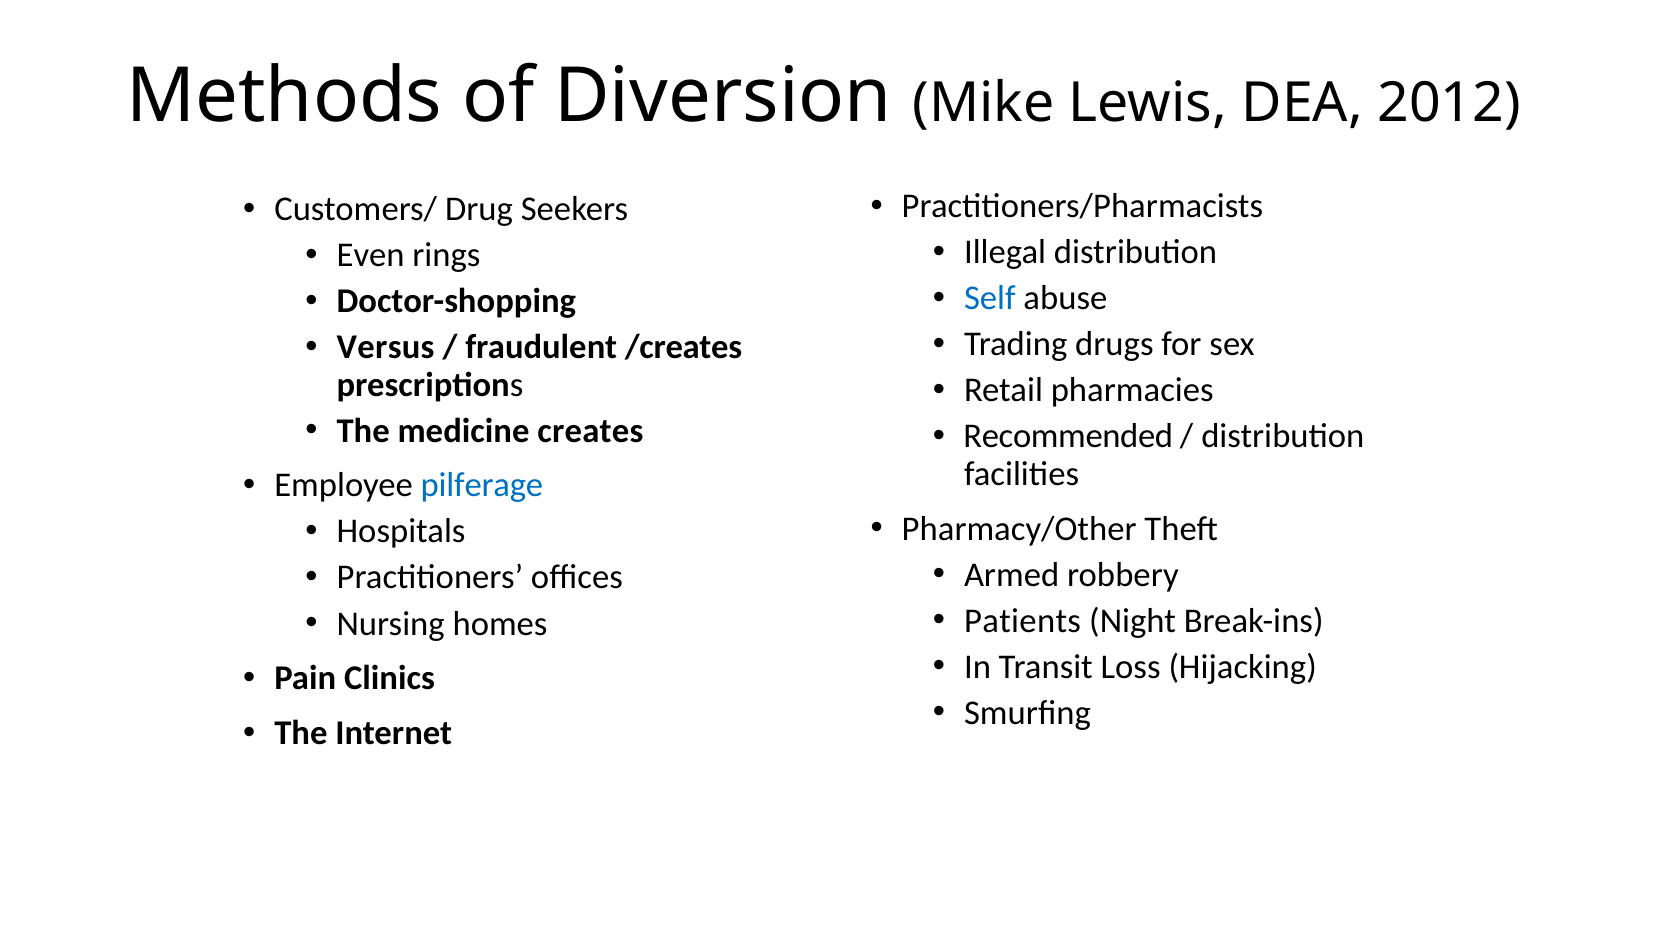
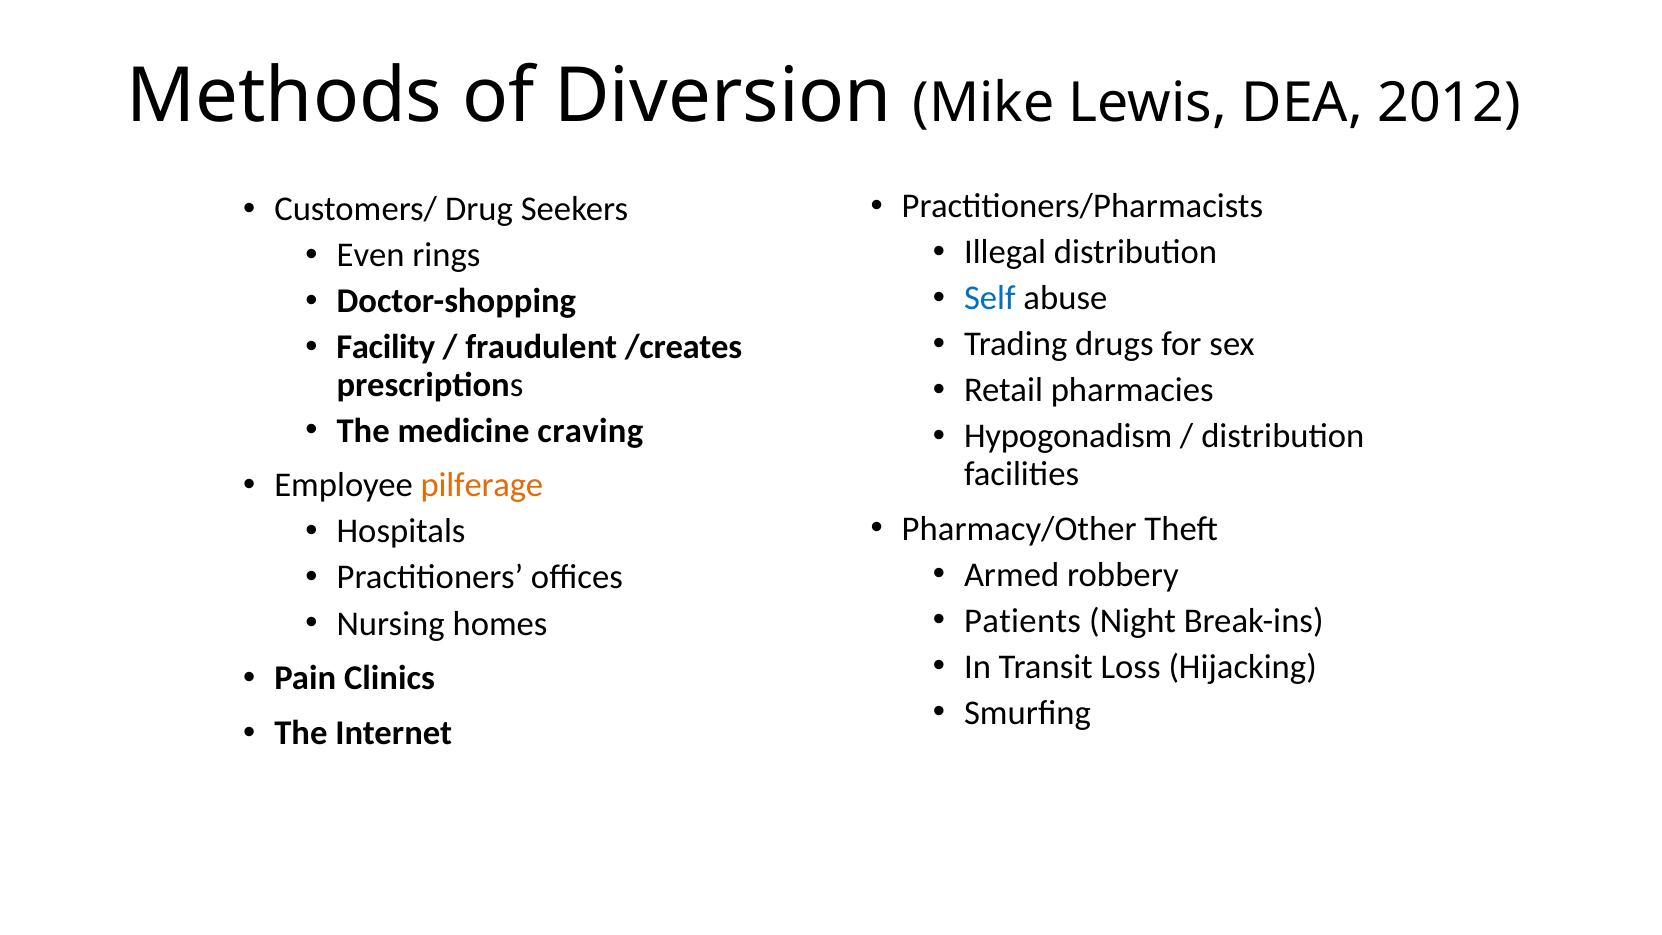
Versus: Versus -> Facility (386, 347)
creates: creates -> craving (590, 431)
Recommended: Recommended -> Hypogonadism (1068, 436)
pilferage colour: blue -> orange (482, 485)
